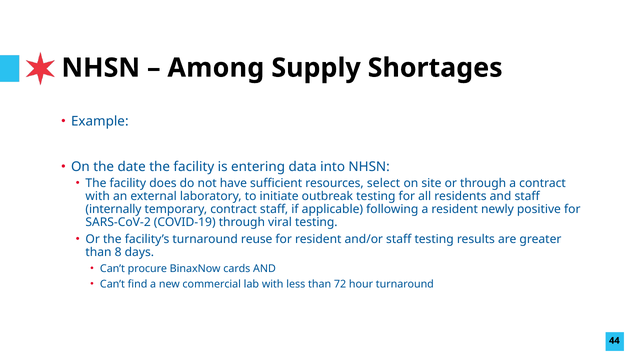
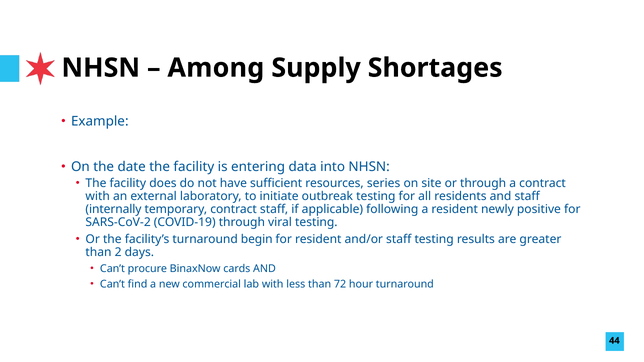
select: select -> series (384, 183)
reuse: reuse -> begin (257, 239)
8: 8 -> 2 (118, 252)
